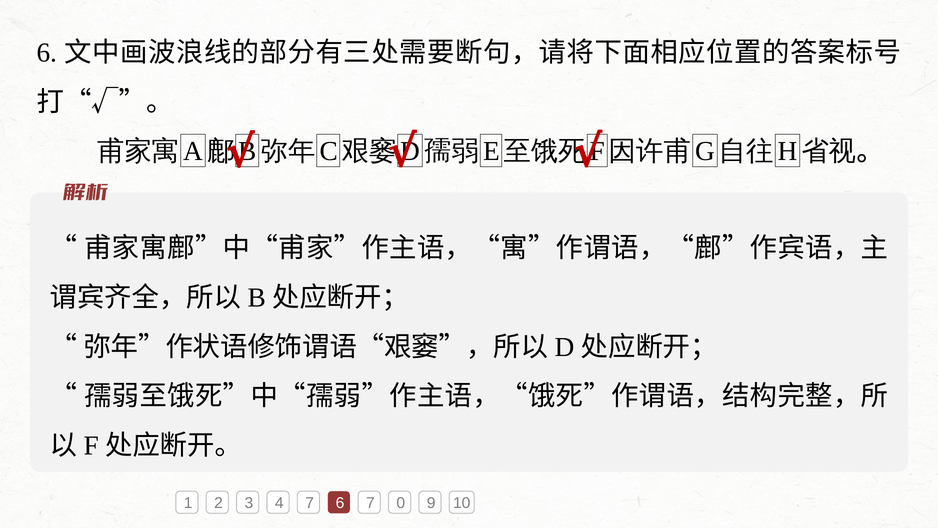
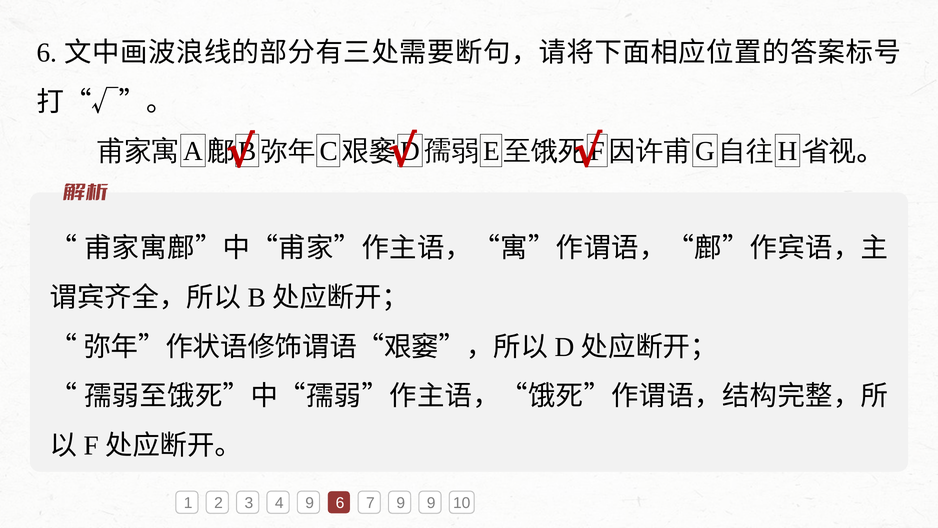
4 7: 7 -> 9 (310, 503)
7 0: 0 -> 9 (401, 503)
